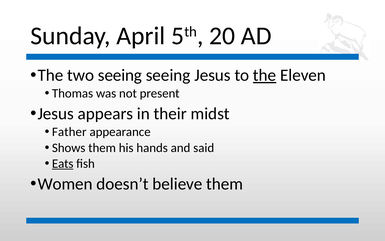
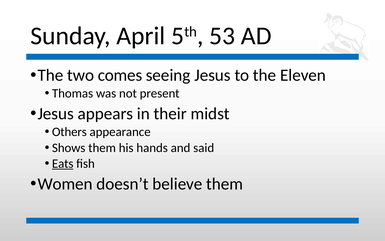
20: 20 -> 53 (222, 36)
two seeing: seeing -> comes (120, 75)
the underline: present -> none (265, 75)
Father: Father -> Others (69, 132)
